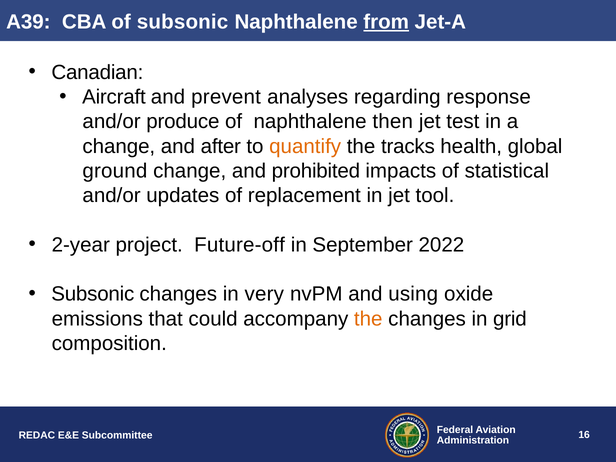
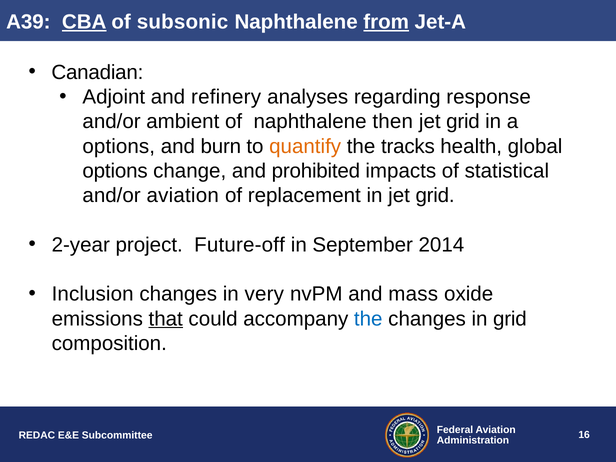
CBA underline: none -> present (84, 22)
Aircraft: Aircraft -> Adjoint (114, 97)
prevent: prevent -> refinery (226, 97)
produce: produce -> ambient (183, 122)
test: test -> grid (463, 122)
change: change -> options (119, 146)
after: after -> burn (221, 146)
ground: ground -> options (115, 171)
and/or updates: updates -> aviation (183, 196)
in jet tool: tool -> grid (435, 196)
2022: 2022 -> 2014 (441, 245)
Subsonic: Subsonic -> Inclusion (93, 294)
using: using -> mass (413, 294)
that underline: none -> present (166, 319)
the colour: orange -> blue (368, 319)
